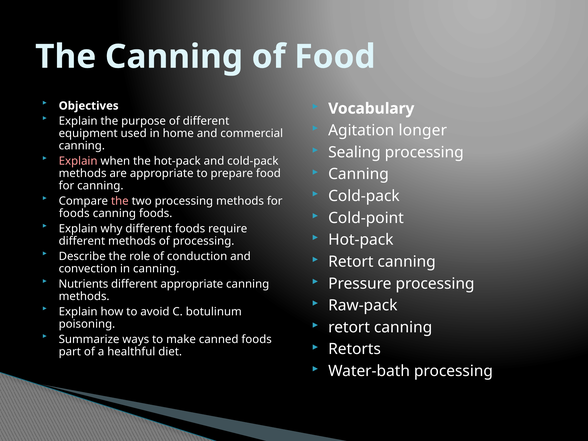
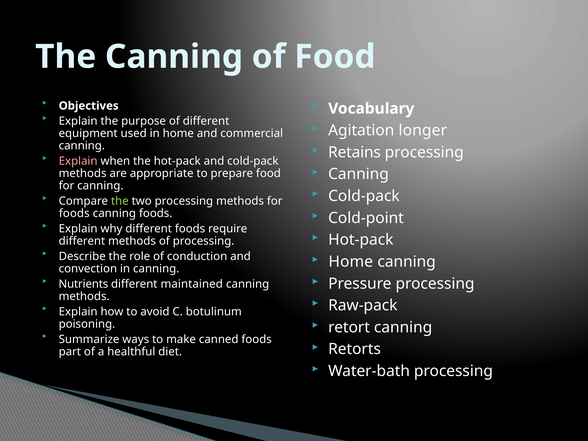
Sealing: Sealing -> Retains (355, 152)
the colour: pink -> light green (120, 201)
Retort: Retort -> Home (351, 262)
different appropriate: appropriate -> maintained (192, 284)
